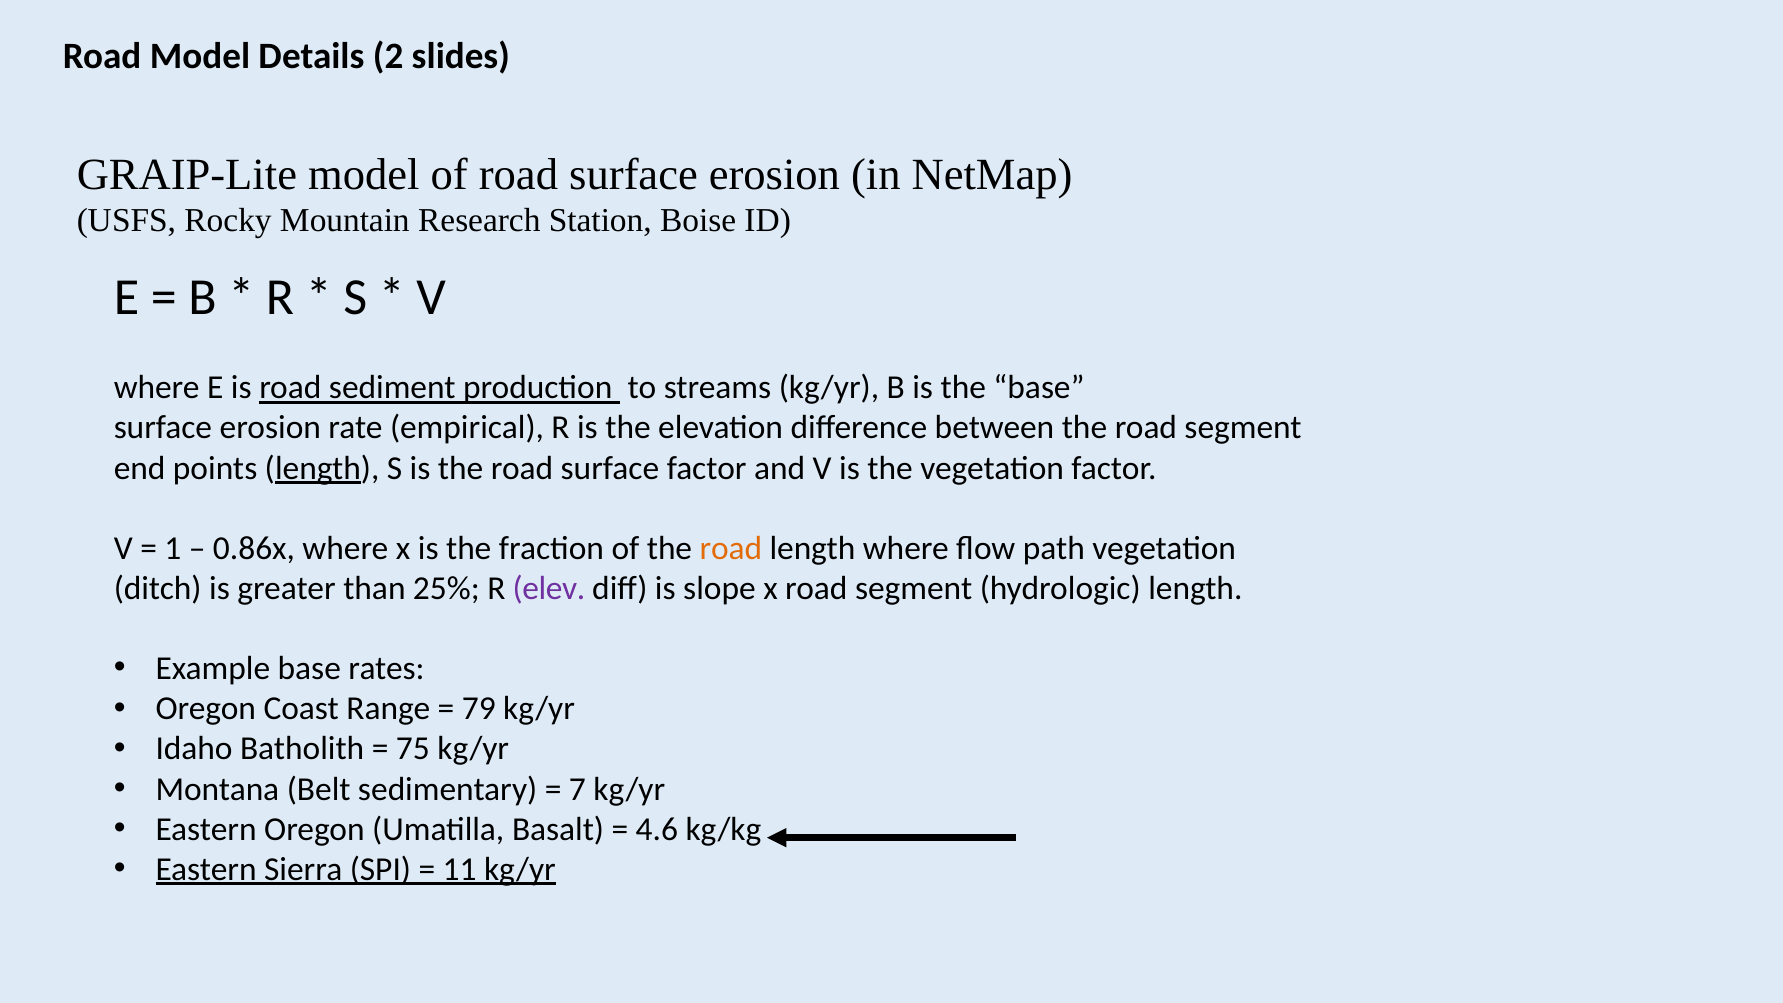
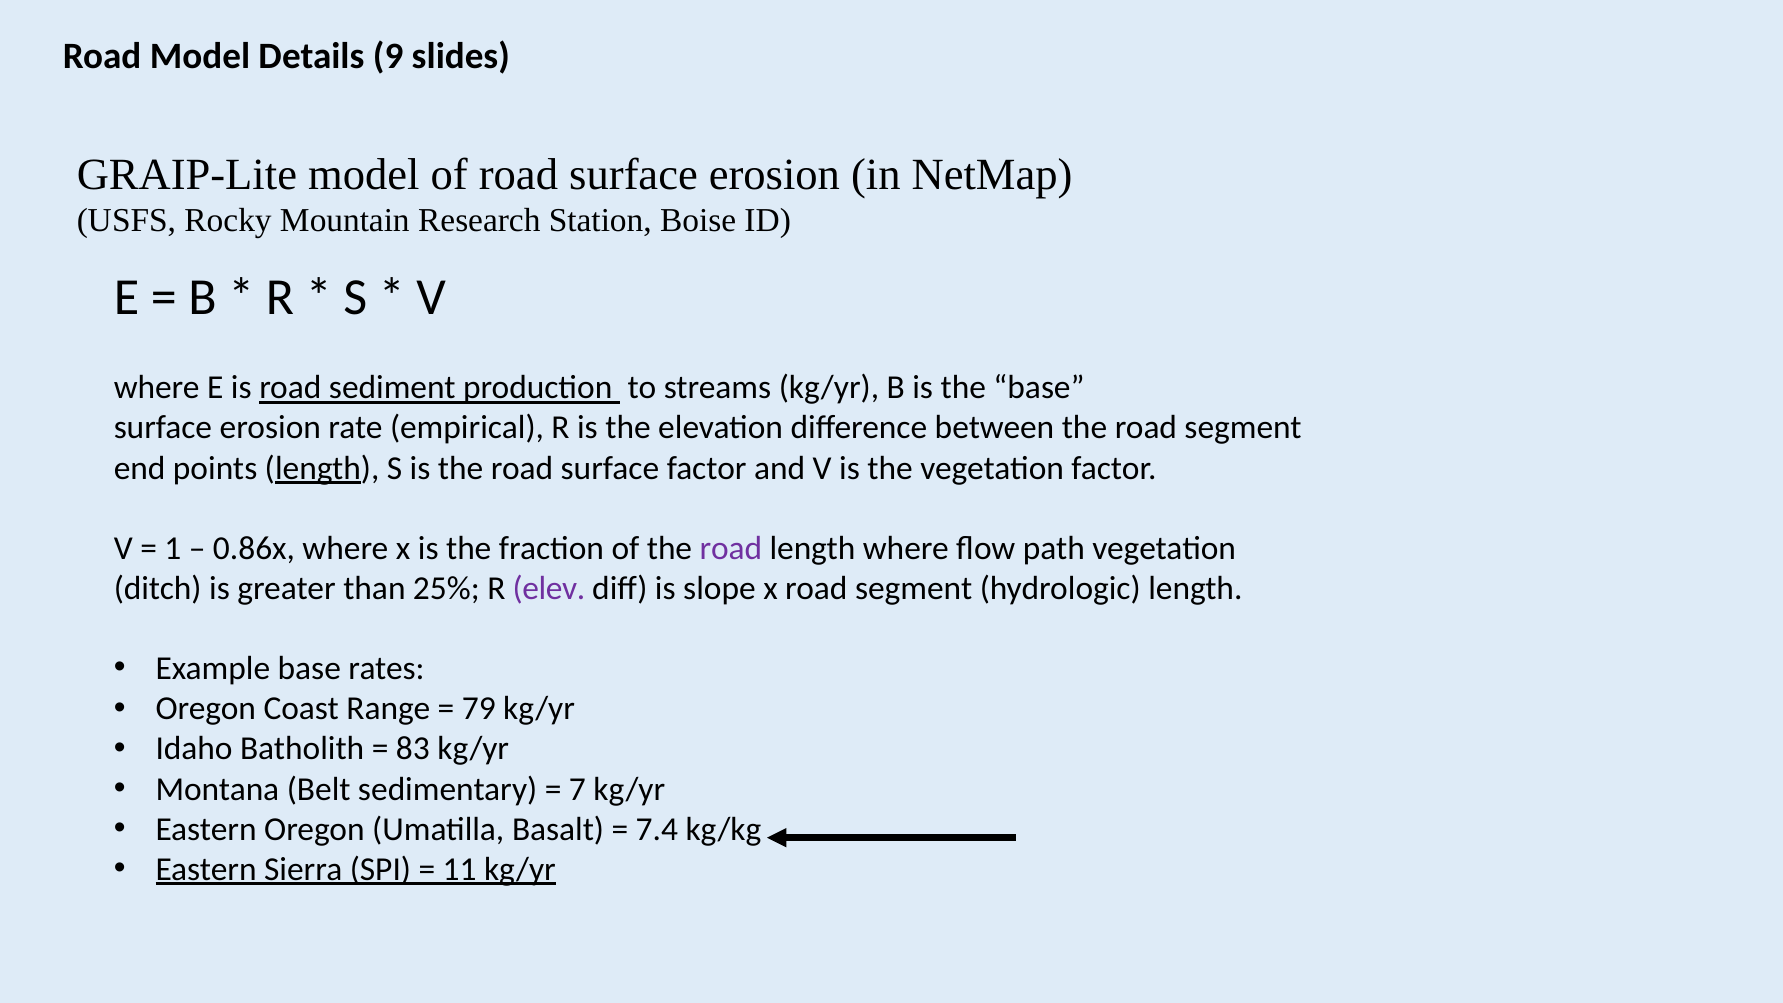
2: 2 -> 9 (388, 56)
road colour: orange -> purple (731, 548)
75: 75 -> 83 (413, 749)
4.6: 4.6 -> 7.4 (657, 829)
